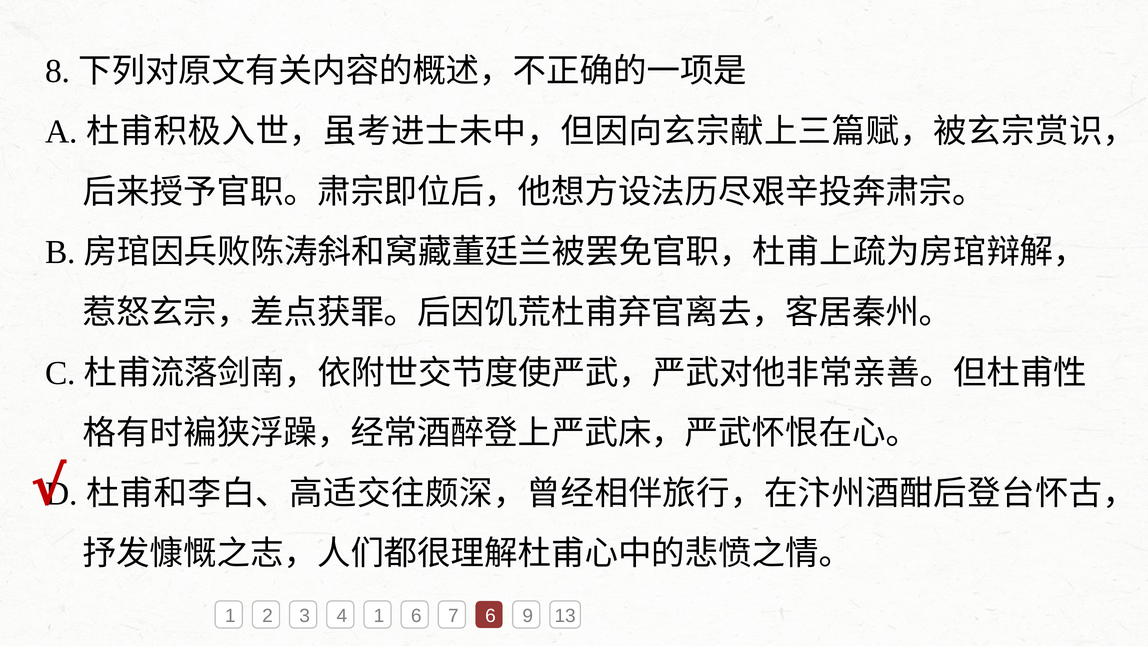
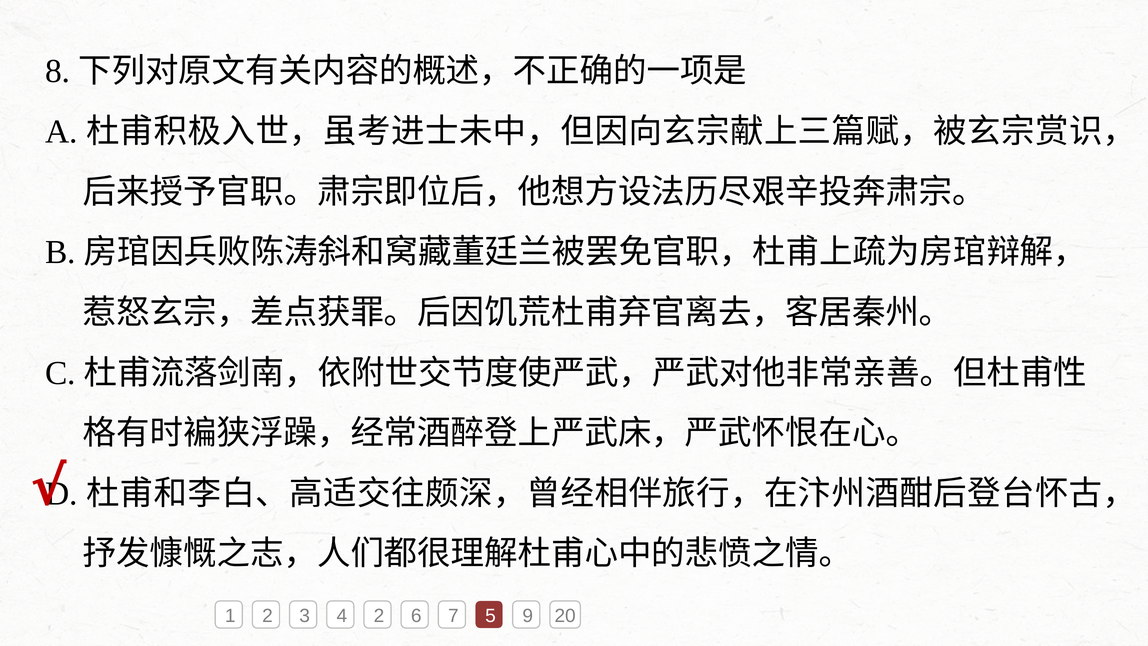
4 1: 1 -> 2 (379, 616)
7 6: 6 -> 5 (491, 616)
13: 13 -> 20 (565, 616)
